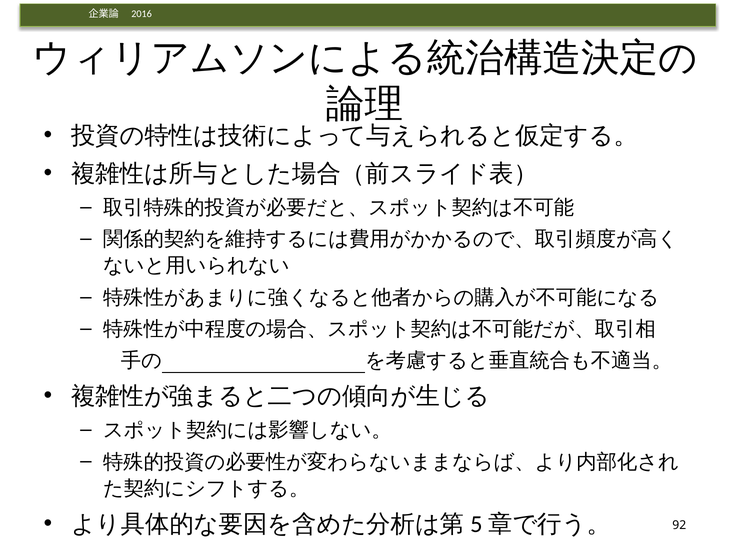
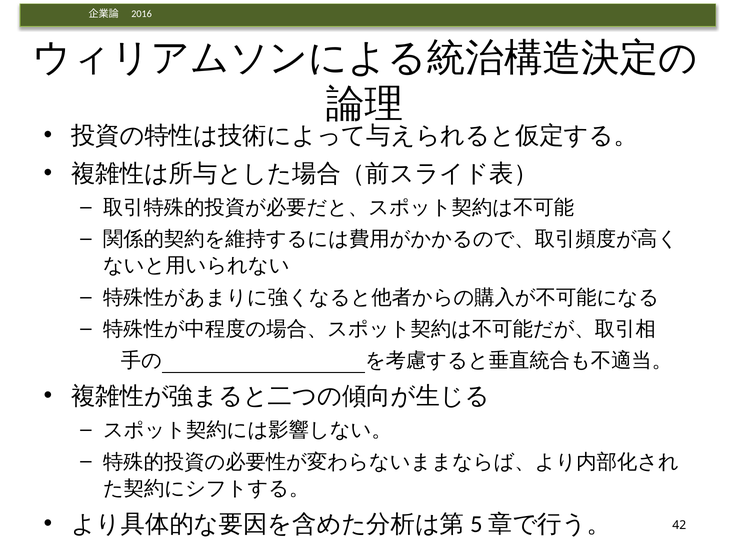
92: 92 -> 42 (679, 525)
